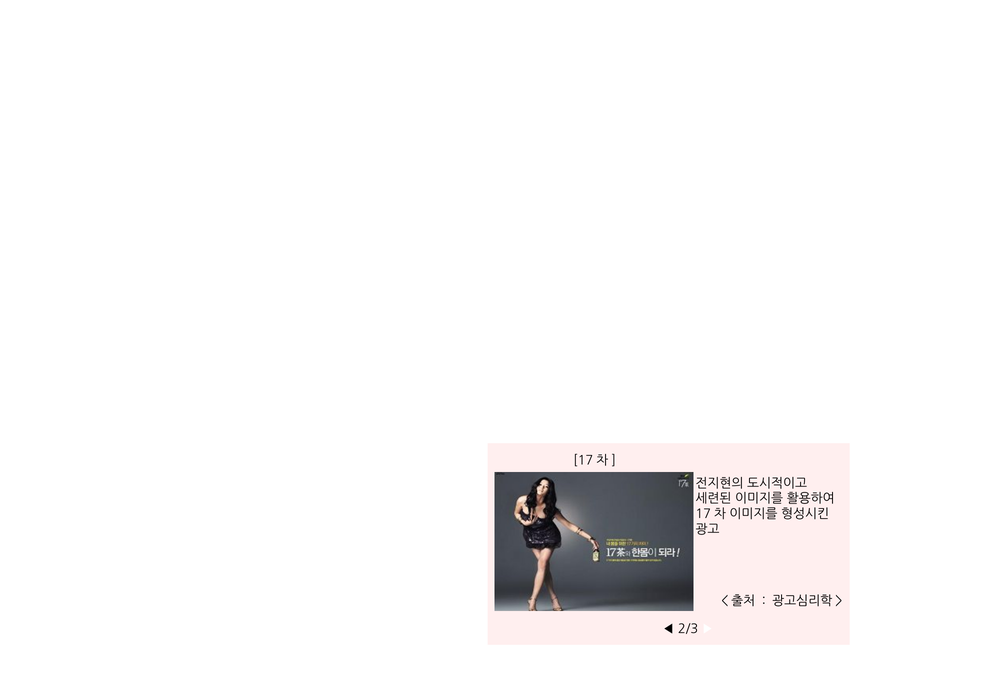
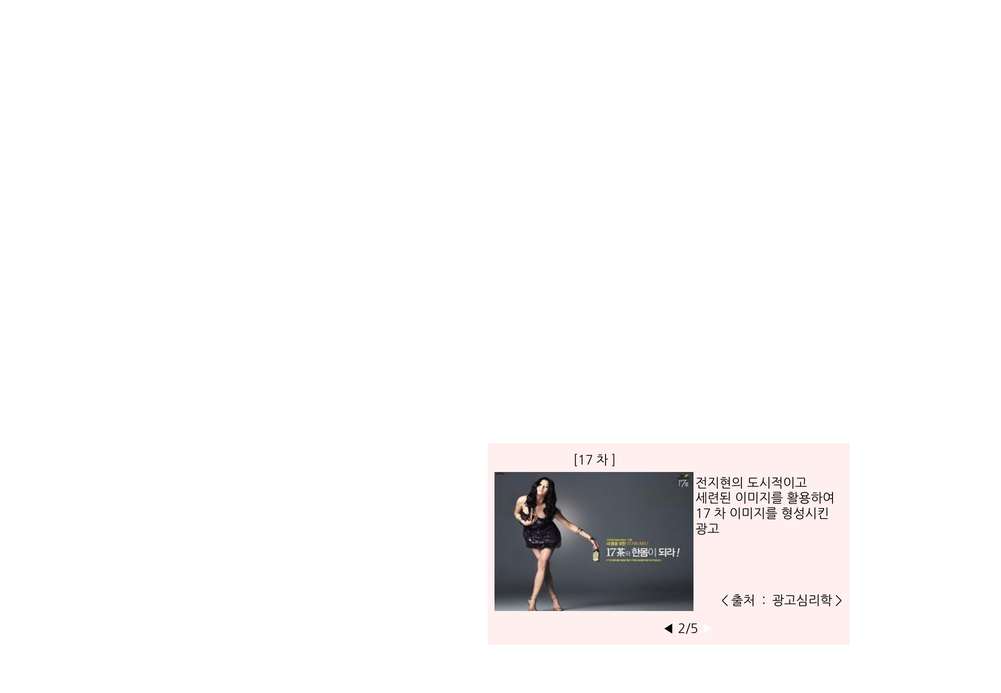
2/3: 2/3 -> 2/5 (688, 629)
